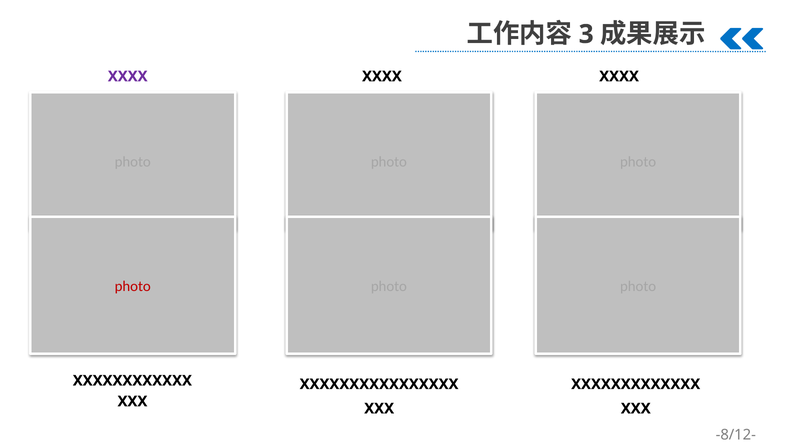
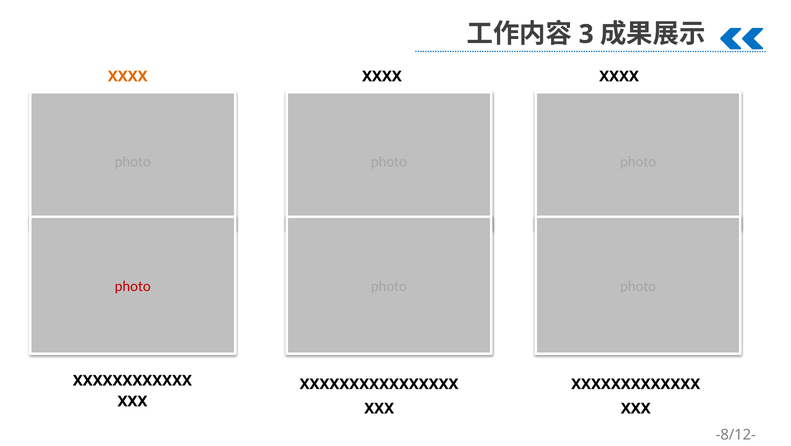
XXXX colour: purple -> orange (128, 76)
